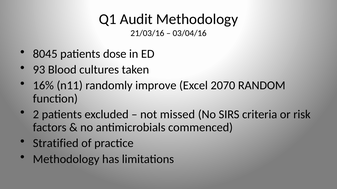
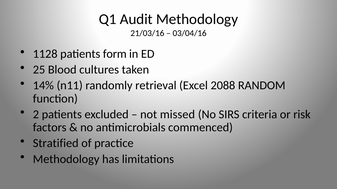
8045: 8045 -> 1128 (45, 54)
dose: dose -> form (115, 54)
93: 93 -> 25 (39, 70)
16%: 16% -> 14% (43, 86)
improve: improve -> retrieval (156, 86)
2070: 2070 -> 2088 (223, 86)
